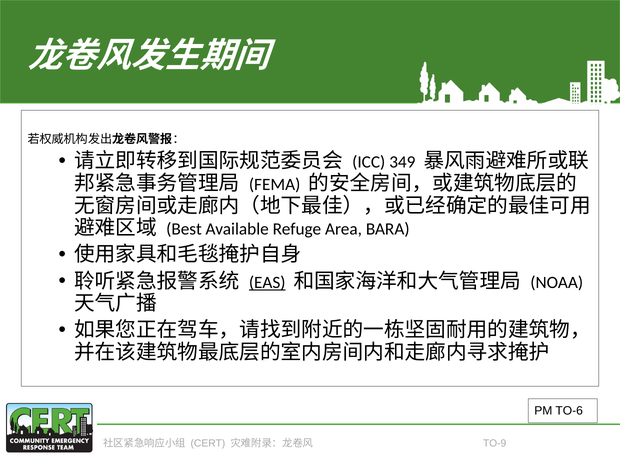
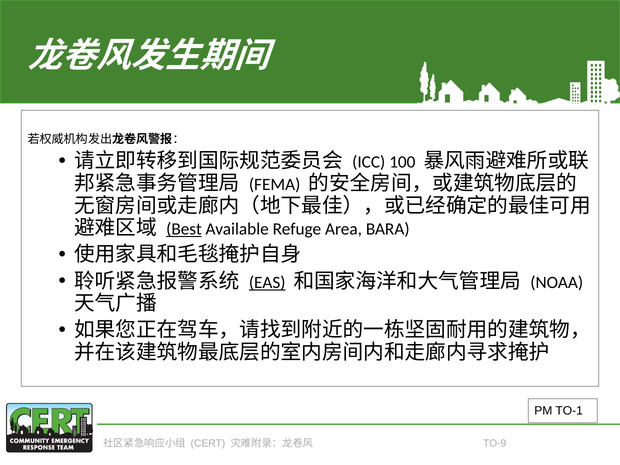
349: 349 -> 100 (402, 162)
Best underline: none -> present (184, 229)
TO-6: TO-6 -> TO-1 (569, 411)
